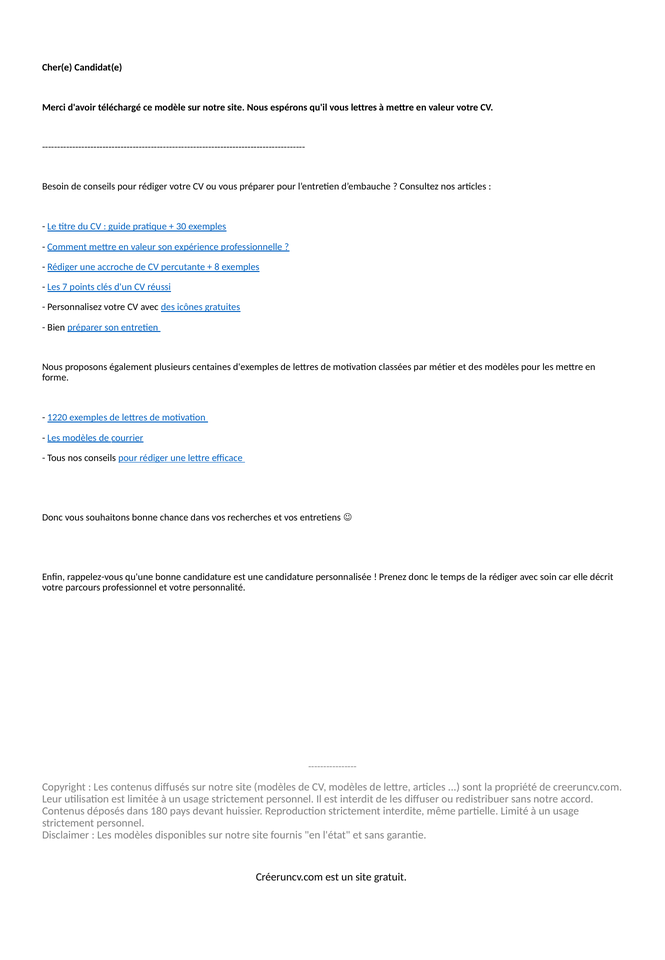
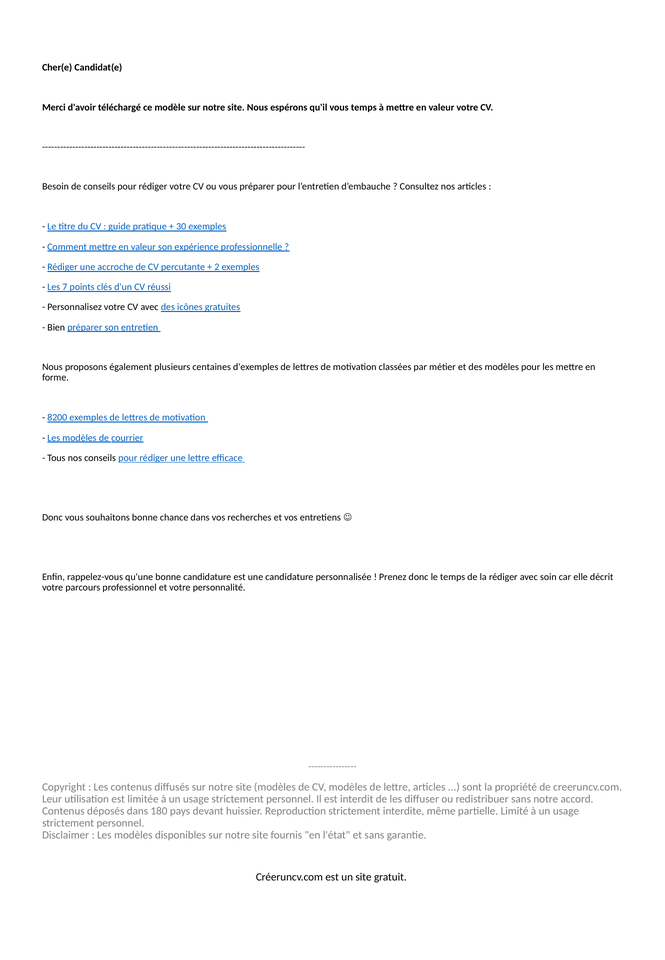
vous lettres: lettres -> temps (364, 107)
8: 8 -> 2 (217, 267)
1220: 1220 -> 8200 (57, 418)
